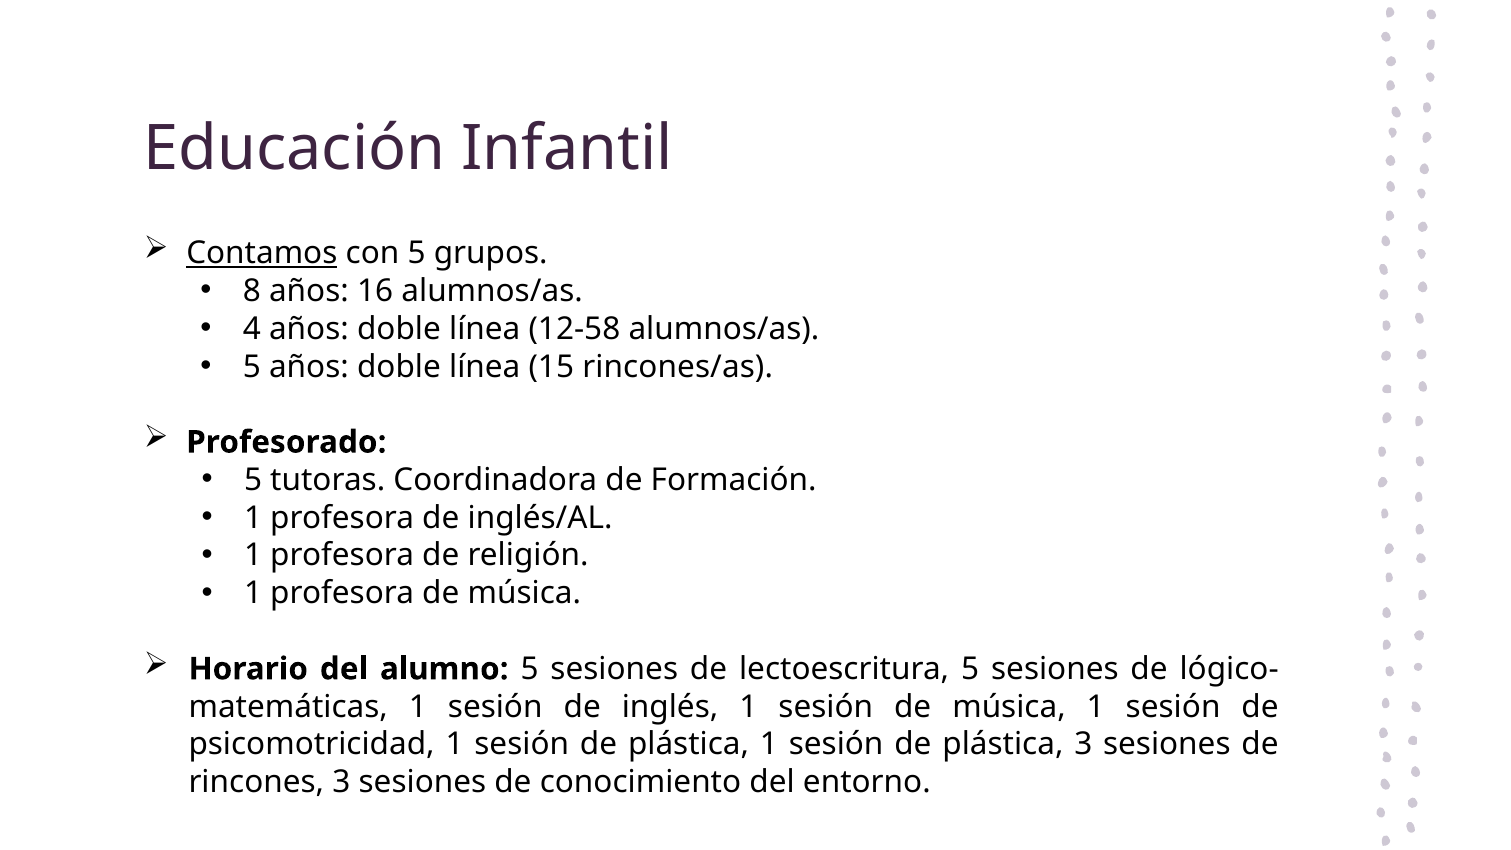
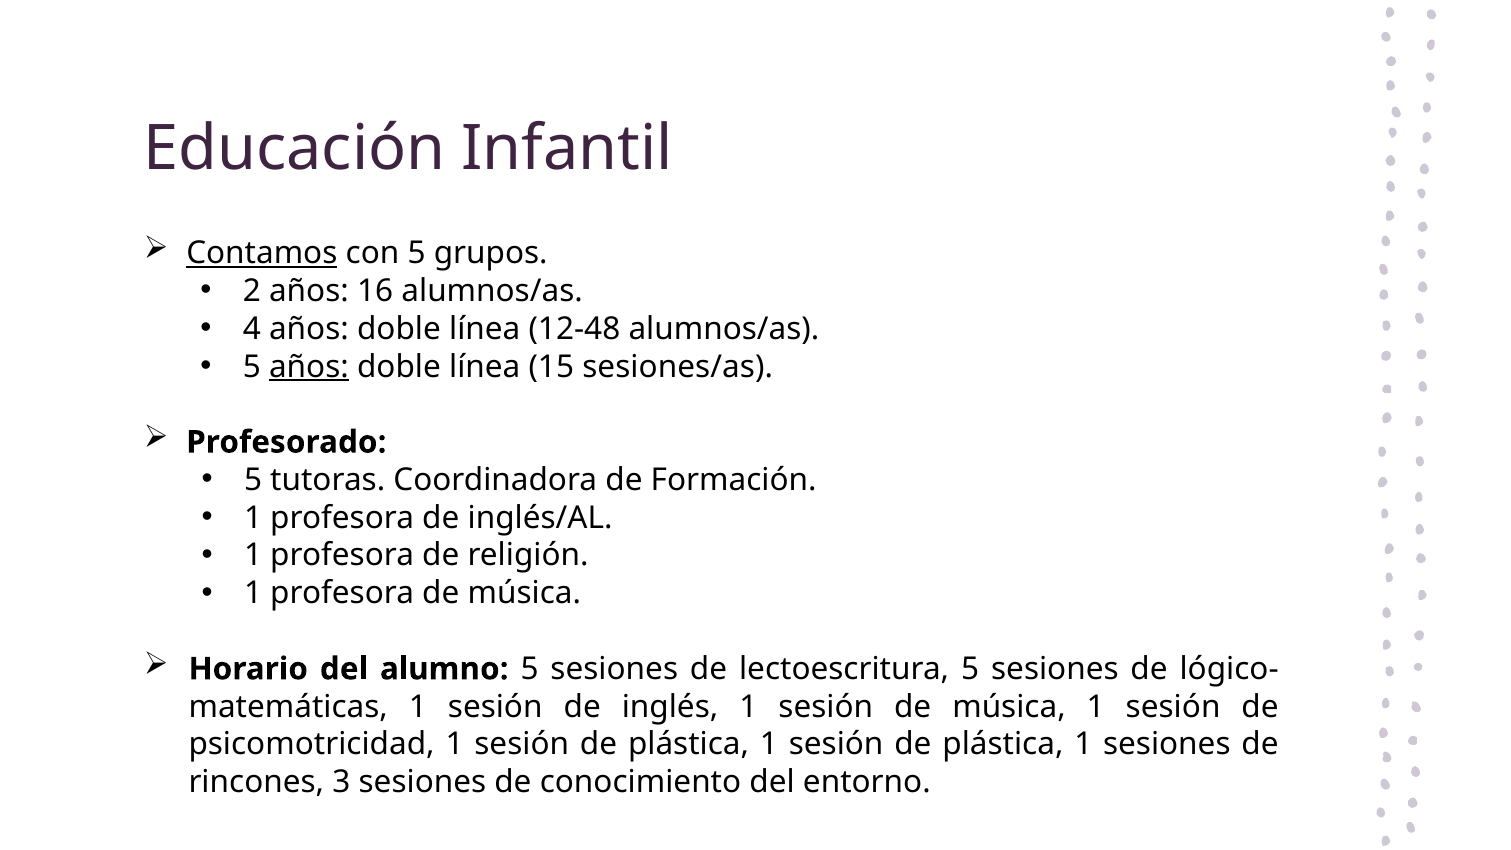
8: 8 -> 2 (252, 291)
12-58: 12-58 -> 12-48 (574, 329)
años underline: none -> present (309, 367)
rincones/as: rincones/as -> sesiones/as (678, 367)
3: 3 -> 1 (1083, 745)
